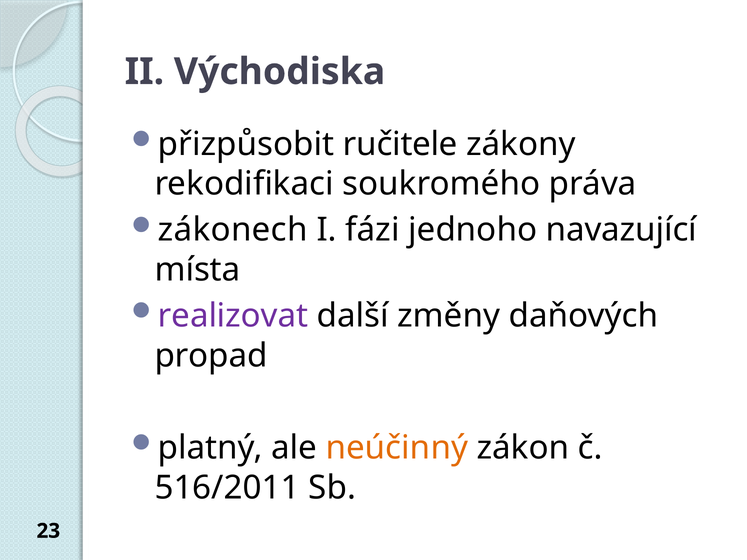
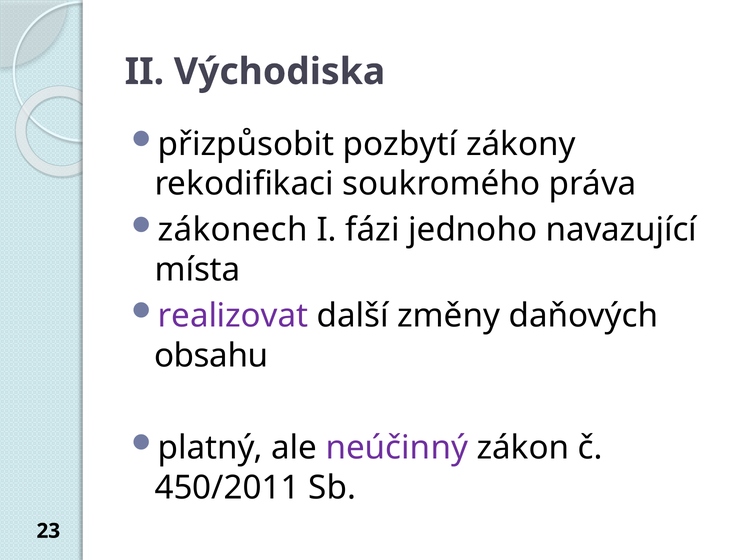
ručitele: ručitele -> pozbytí (400, 144)
propad: propad -> obsahu (211, 356)
neúčinný colour: orange -> purple (397, 448)
516/2011: 516/2011 -> 450/2011 (227, 488)
